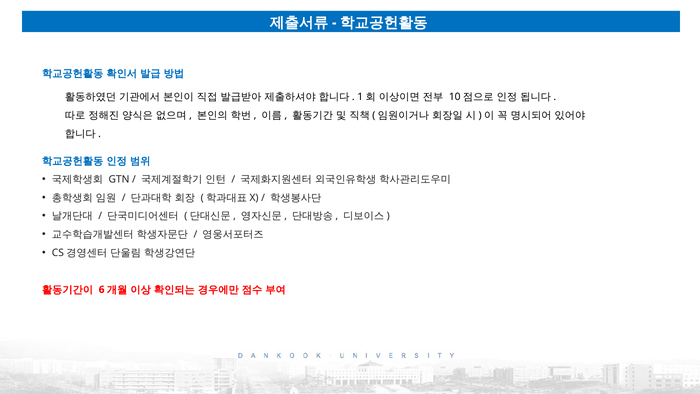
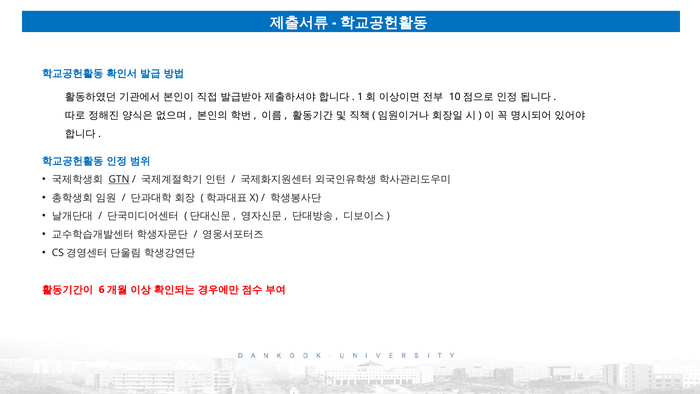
GTN underline: none -> present (119, 179)
